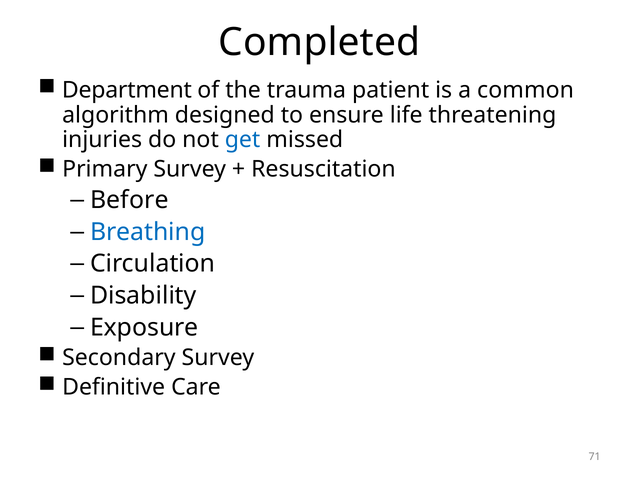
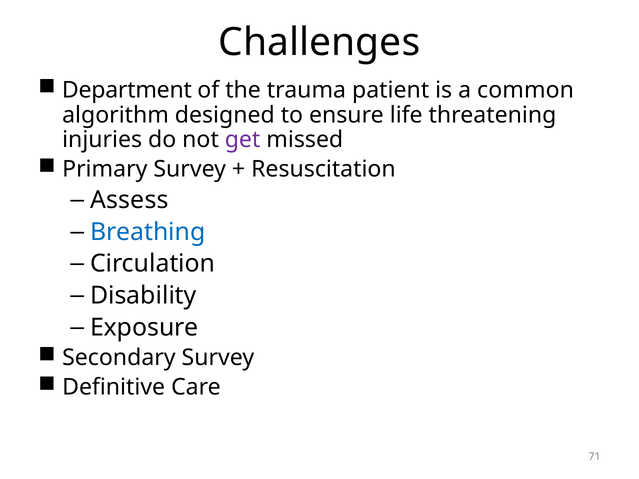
Completed: Completed -> Challenges (319, 43)
get colour: blue -> purple (243, 140)
Before: Before -> Assess (129, 200)
